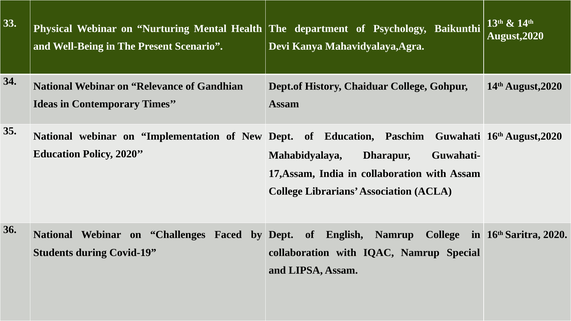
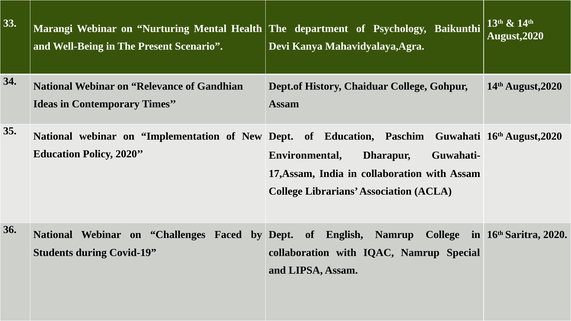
Physical: Physical -> Marangi (53, 29)
Mahabidyalaya: Mahabidyalaya -> Environmental (305, 155)
